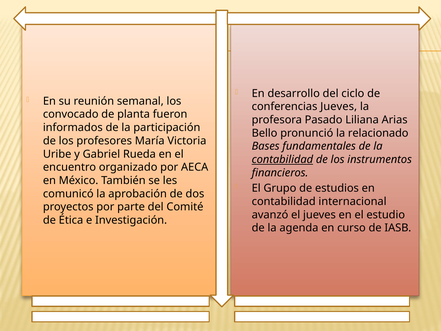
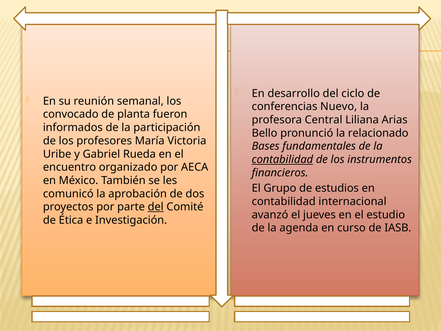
conferencias Jueves: Jueves -> Nuevo (339, 107)
Pasado: Pasado -> Central (324, 120)
del underline: none -> present (156, 207)
